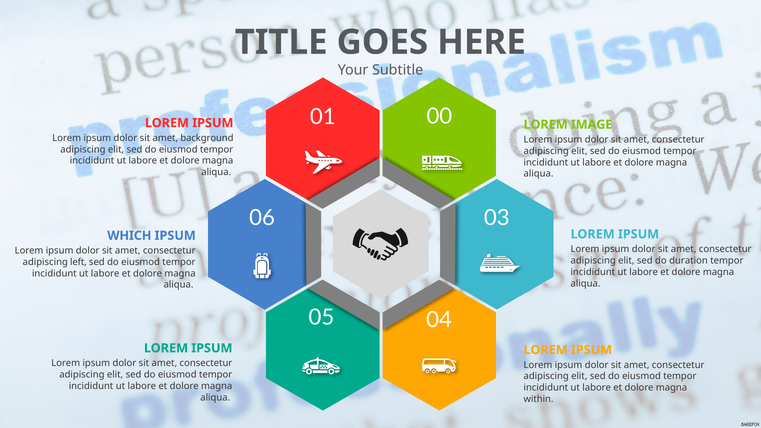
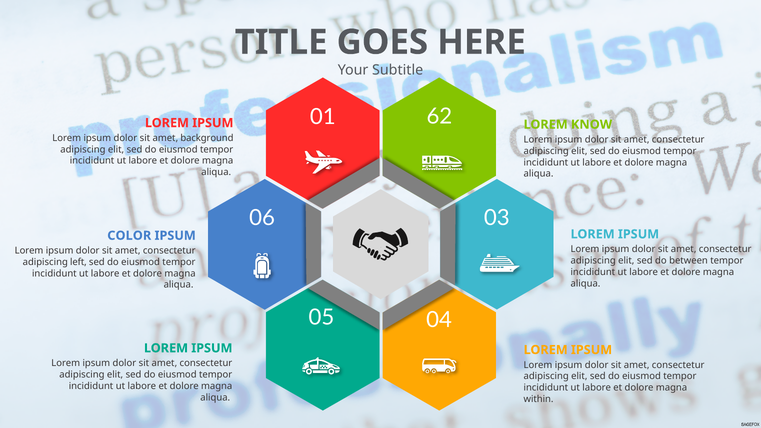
00: 00 -> 62 (439, 116)
IMAGE: IMAGE -> KNOW (592, 125)
WHICH: WHICH -> COLOR (129, 236)
duration: duration -> between (689, 261)
